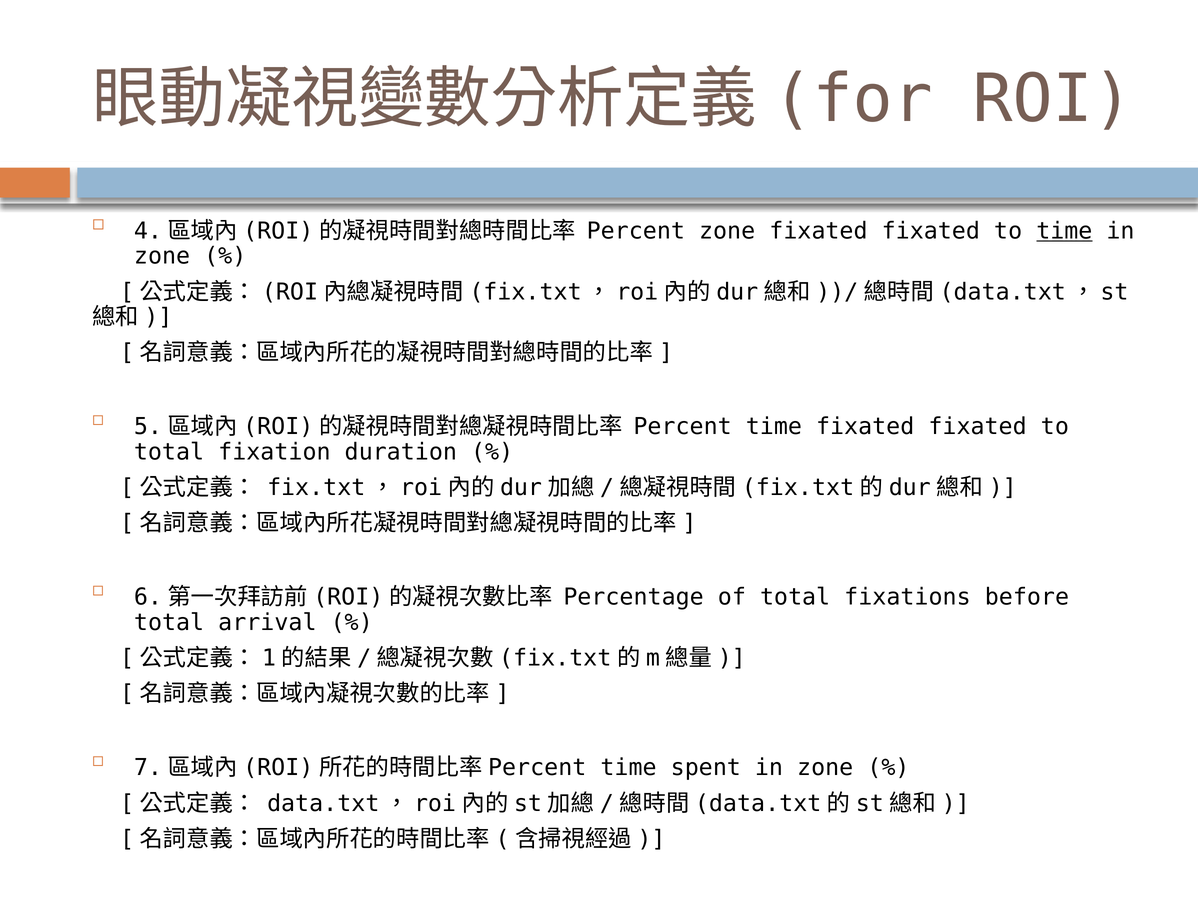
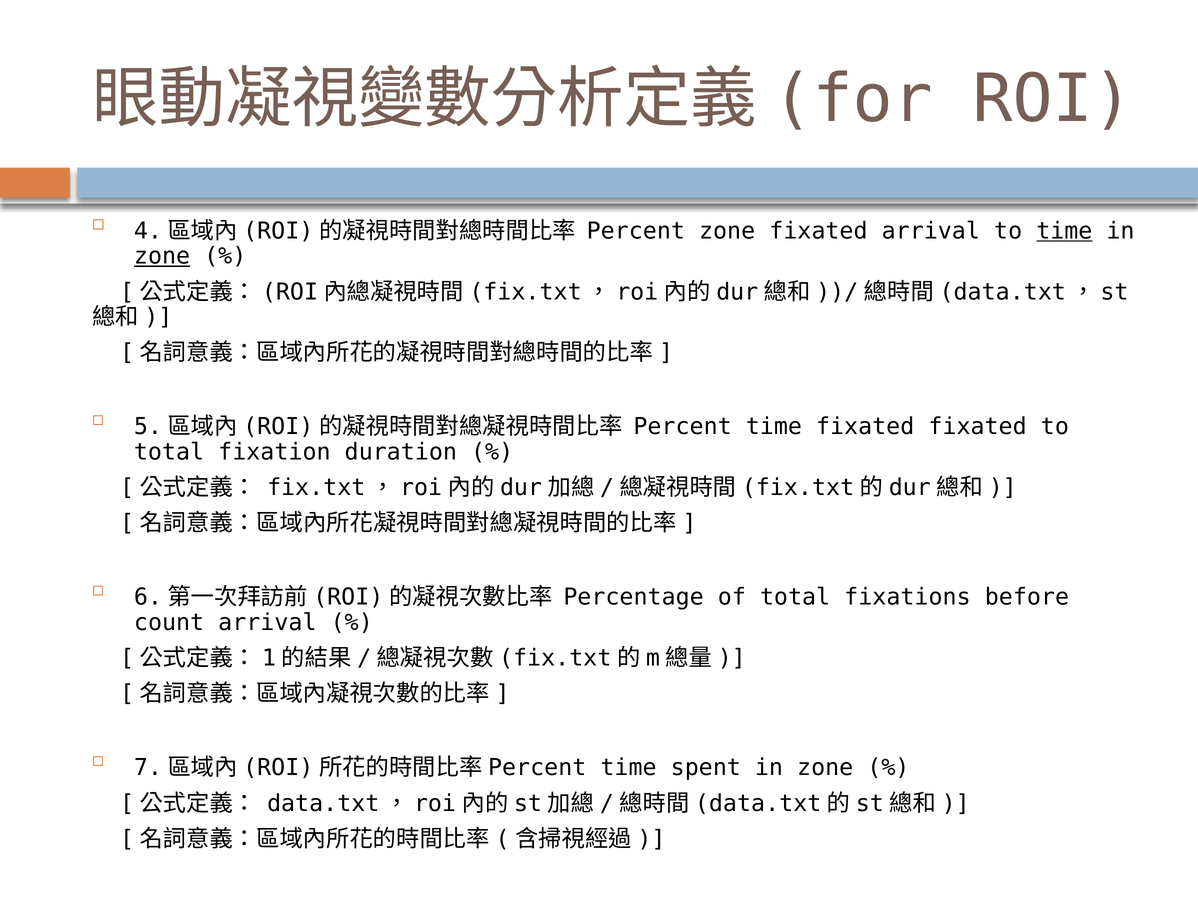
fixated: fixated -> arrival (931, 231)
zone underline: none -> present (162, 256)
total: total -> count (169, 623)
